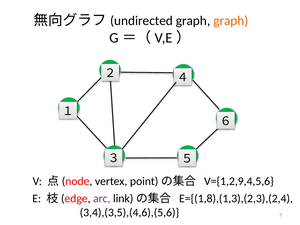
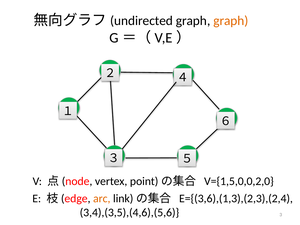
V={1,2,9,4,5,6: V={1,2,9,4,5,6 -> V={1,5,0,0,2,0 (239, 181)
arc colour: purple -> orange (102, 198)
E={(1,8),(1,3),(2,3),(2,4: E={(1,8),(1,3),(2,3),(2,4 -> E={(3,6),(1,3),(2,3),(2,4 (236, 198)
